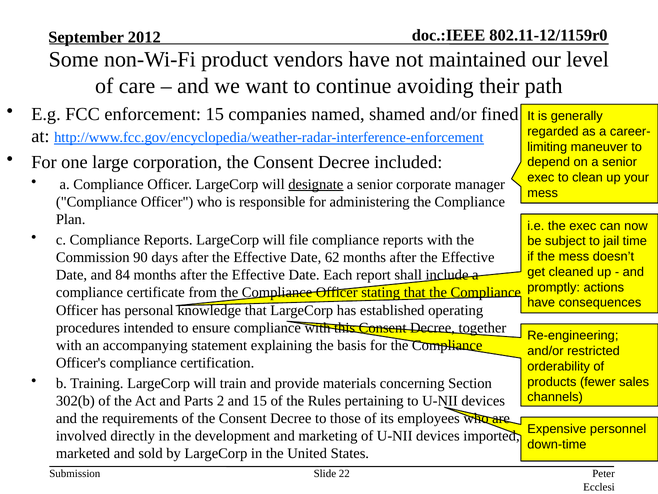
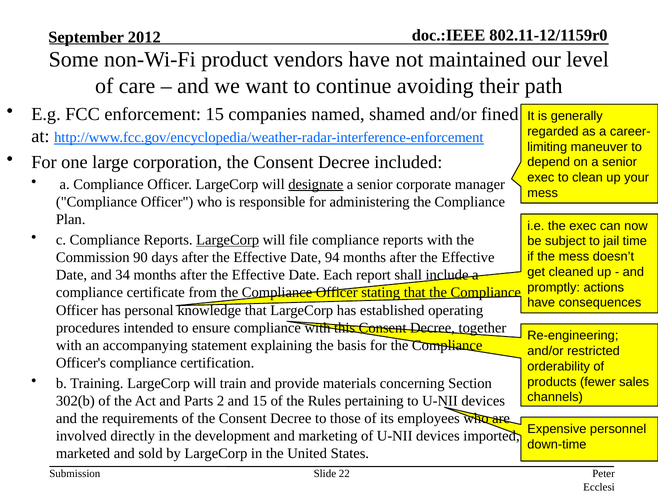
LargeCorp underline: none -> present (228, 240)
62: 62 -> 94 (332, 257)
84: 84 -> 34 (123, 275)
